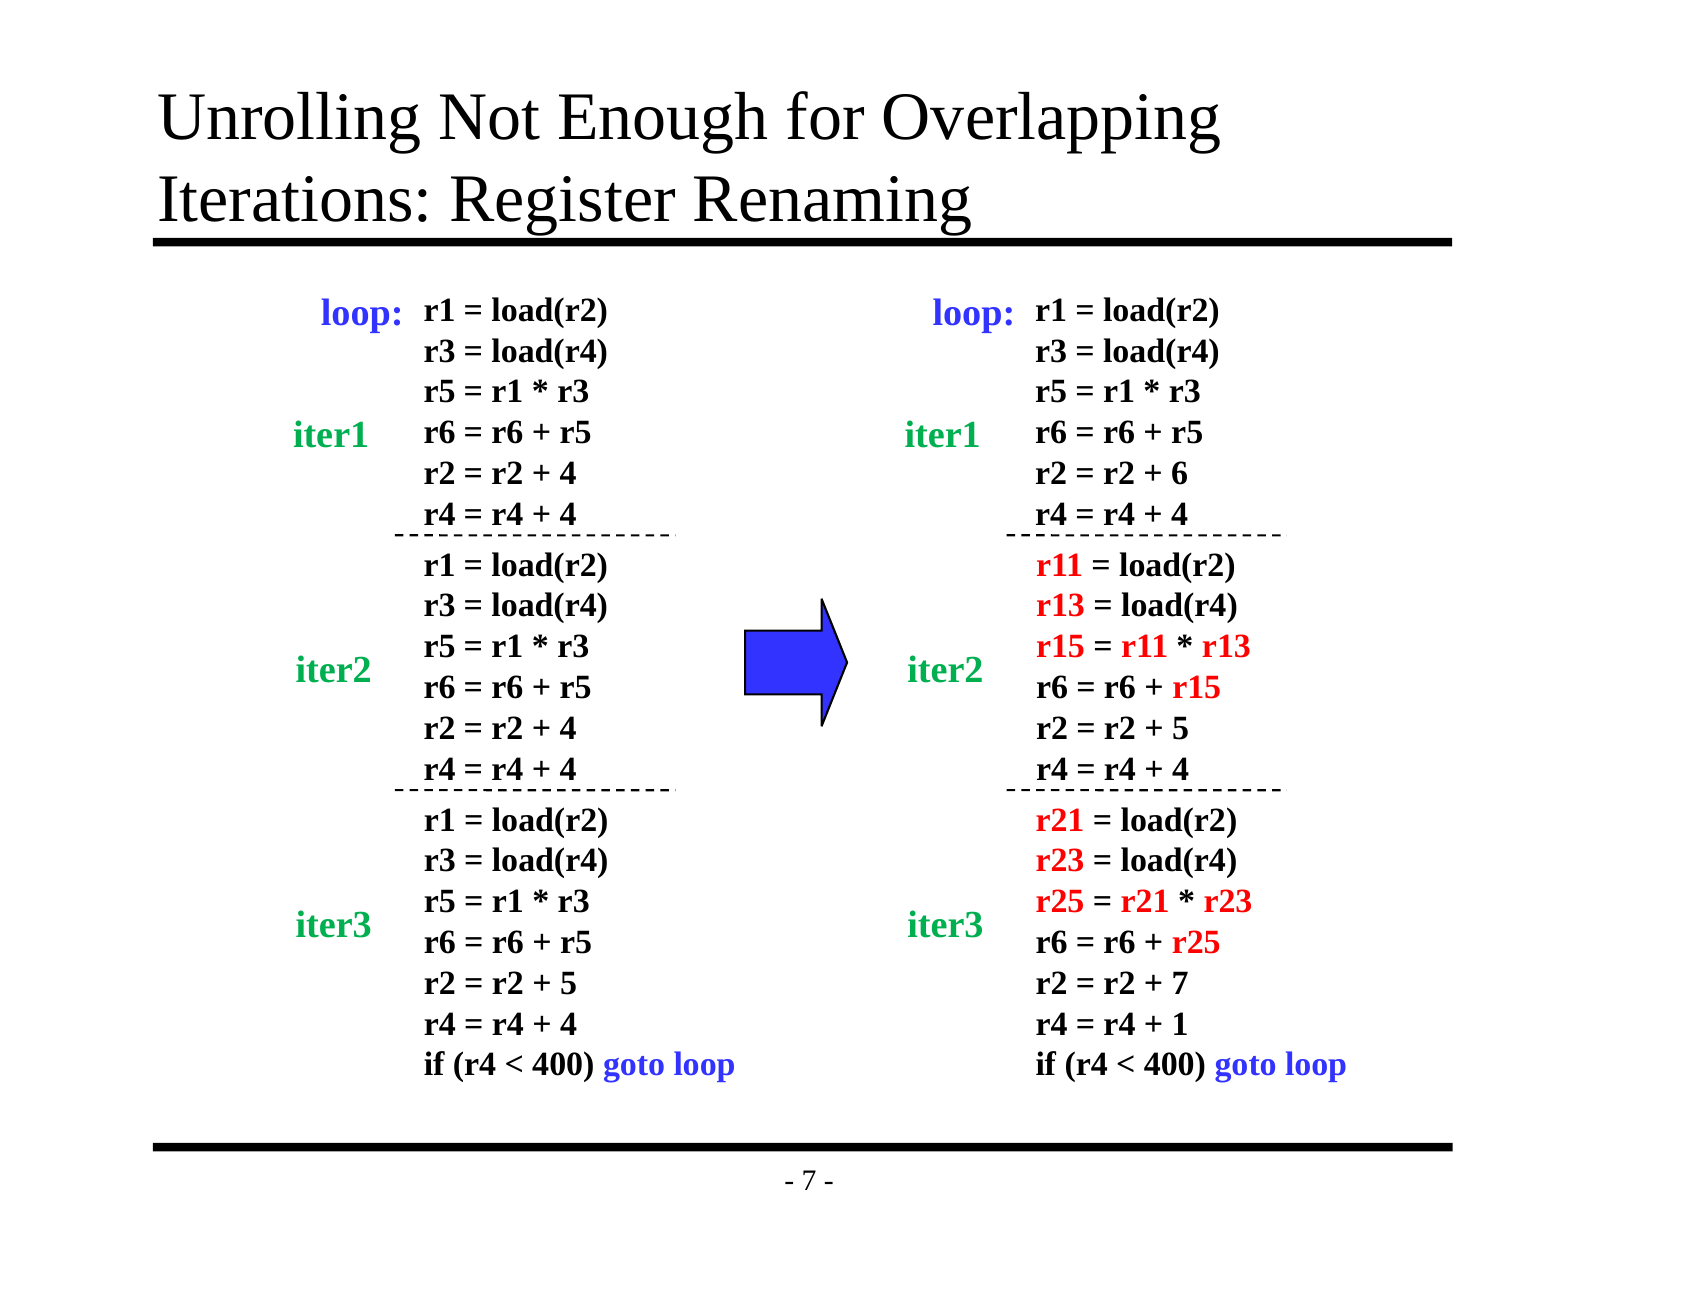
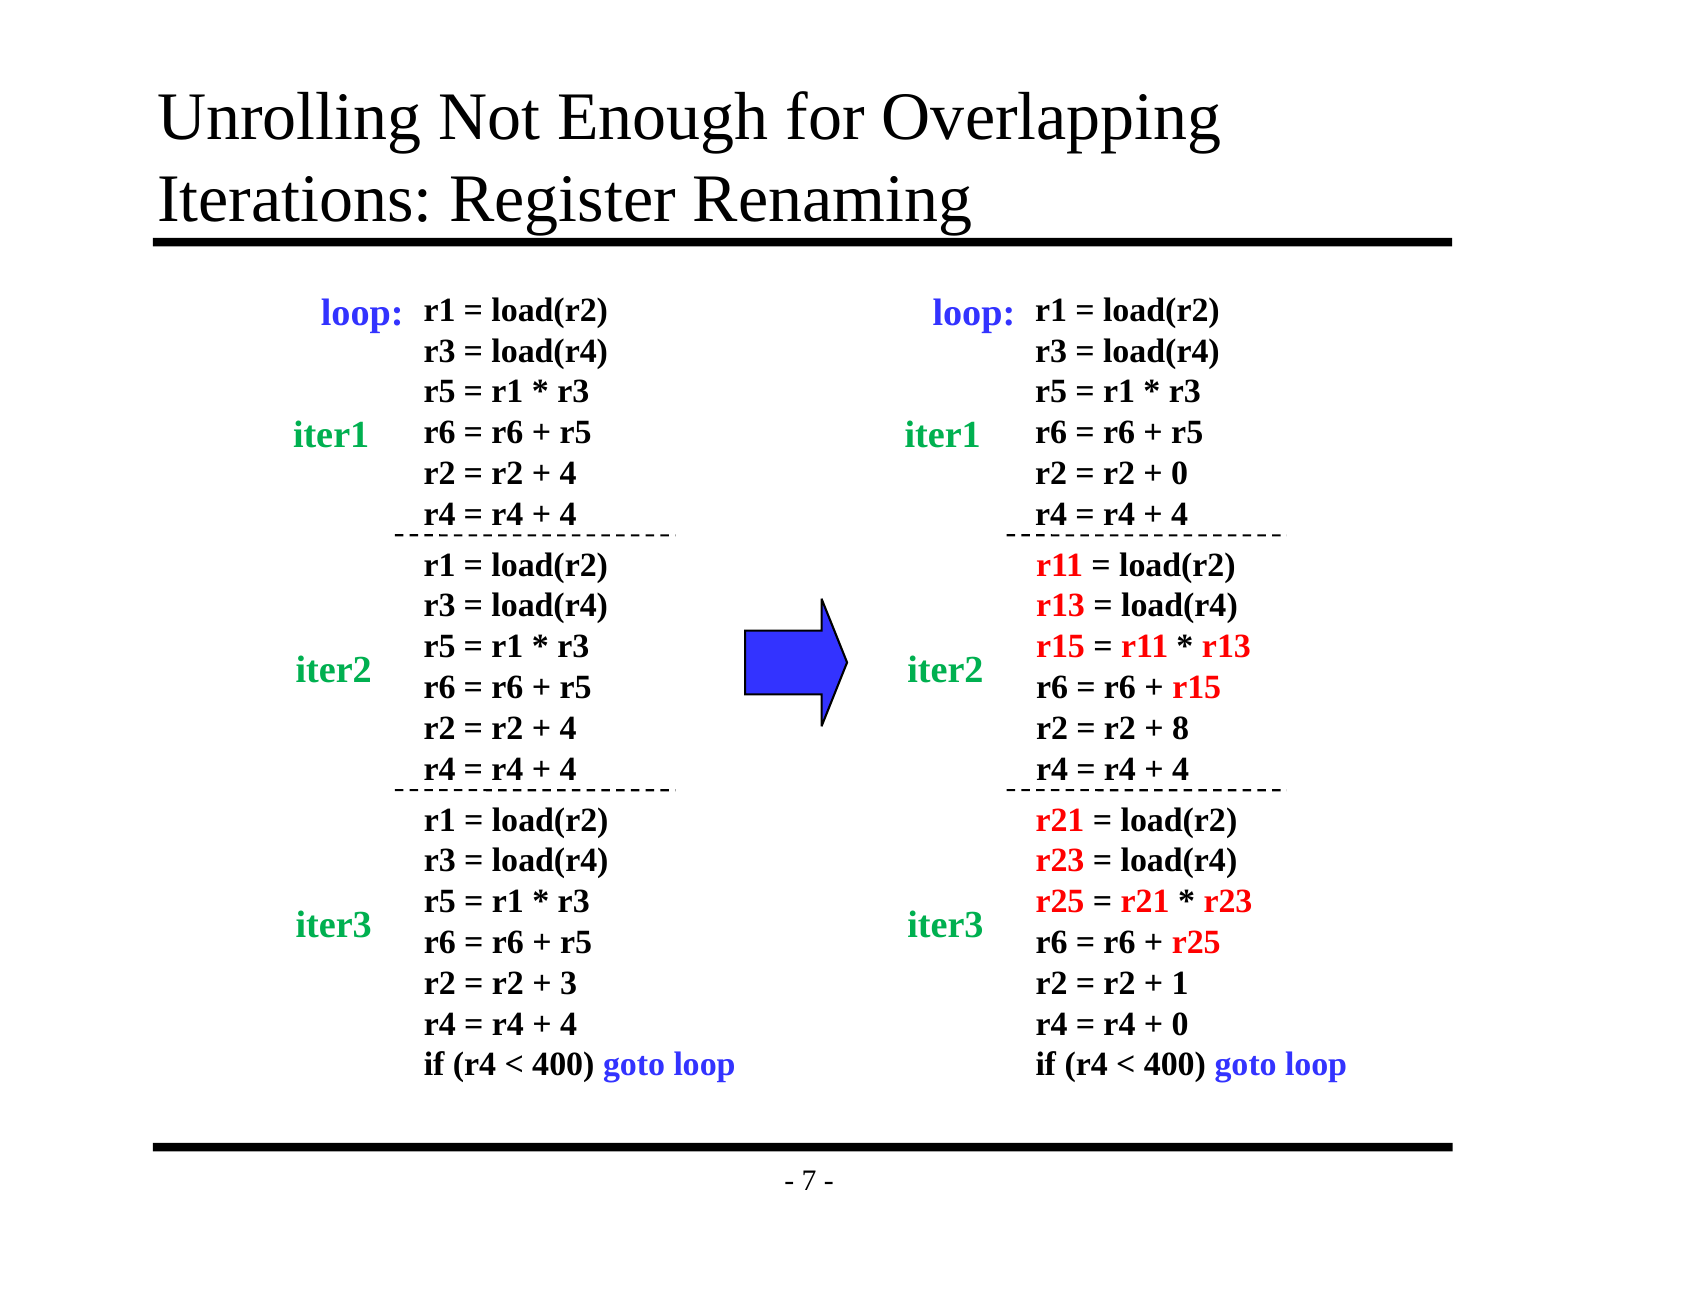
6: 6 -> 0 (1180, 473)
5: 5 -> 8 (1181, 728)
5: 5 -> 3 (569, 983)
7: 7 -> 1 (1180, 983)
1: 1 -> 0 (1180, 1024)
